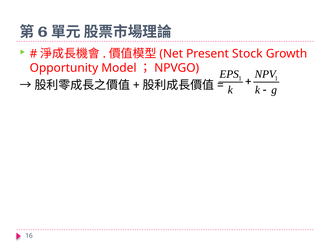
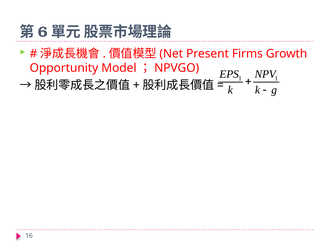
Stock: Stock -> Firms (247, 54)
